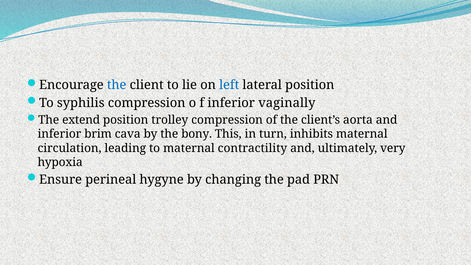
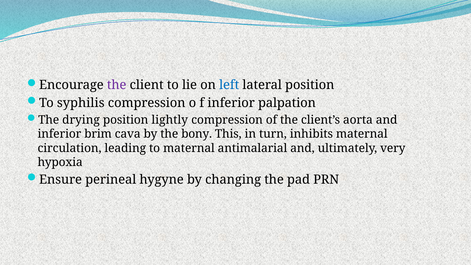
the colour: blue -> purple (117, 85)
vaginally: vaginally -> palpation (287, 103)
extend: extend -> drying (81, 120)
trolley: trolley -> lightly (170, 120)
contractility: contractility -> antimalarial (252, 148)
